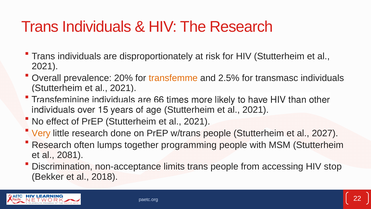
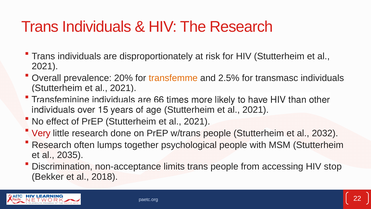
Very colour: orange -> red (41, 133)
2027: 2027 -> 2032 (325, 133)
programming: programming -> psychological (189, 145)
2081: 2081 -> 2035 (70, 155)
